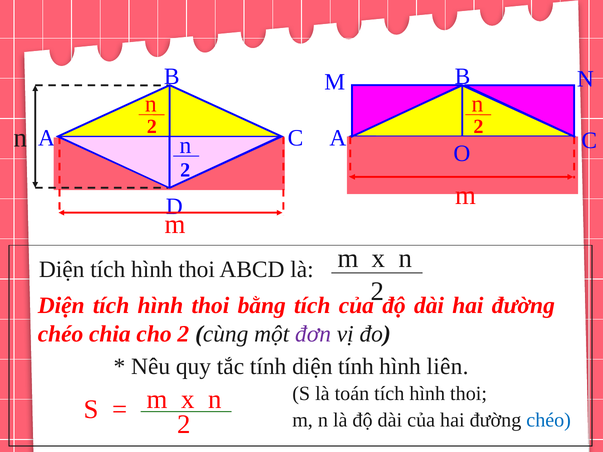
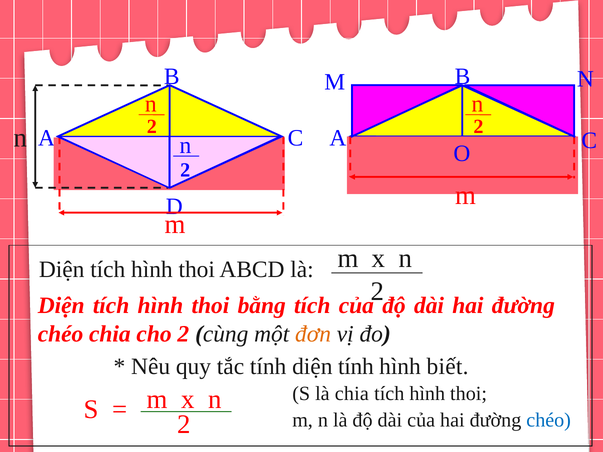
đơn colour: purple -> orange (313, 334)
liên: liên -> biết (448, 367)
là toán: toán -> chia (352, 394)
